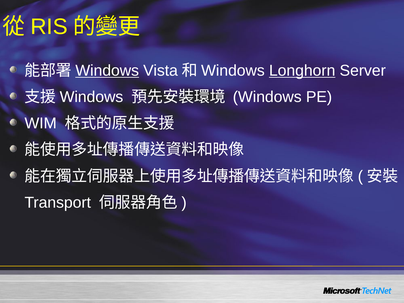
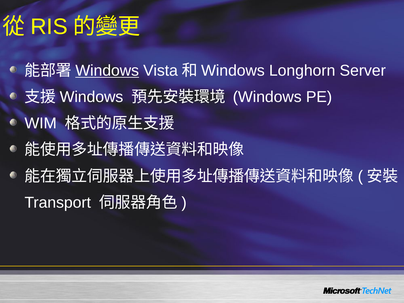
Longhorn underline: present -> none (302, 71)
